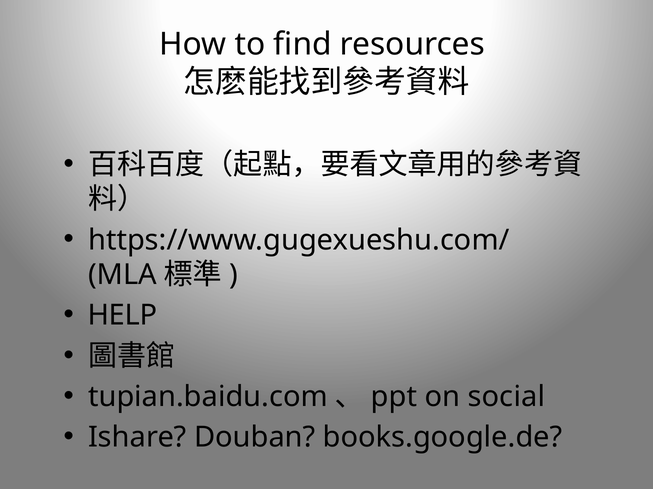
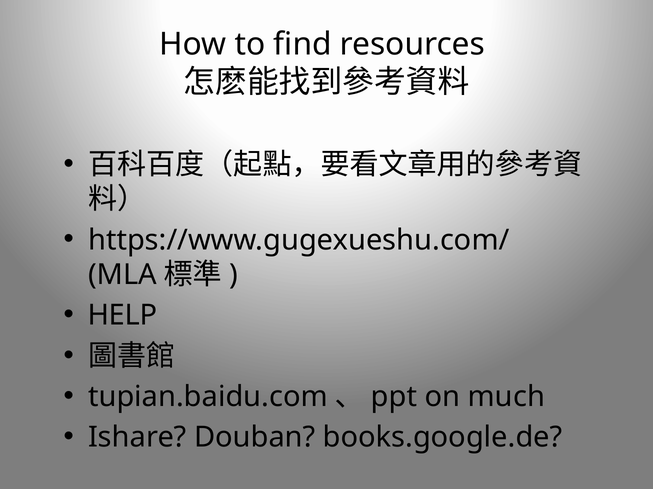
social: social -> much (506, 397)
